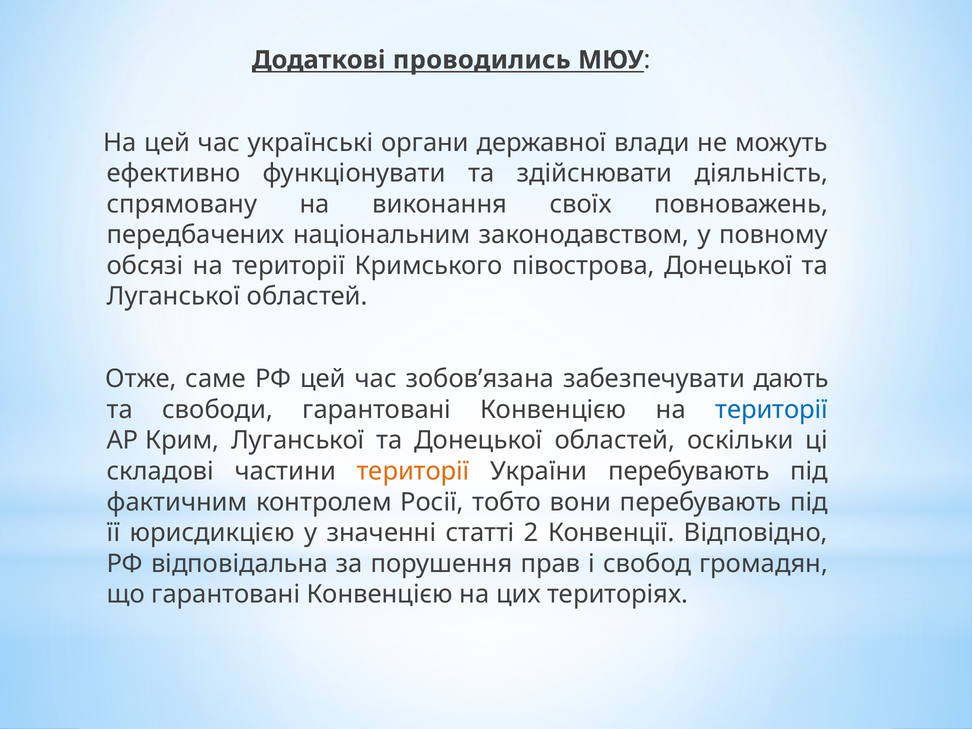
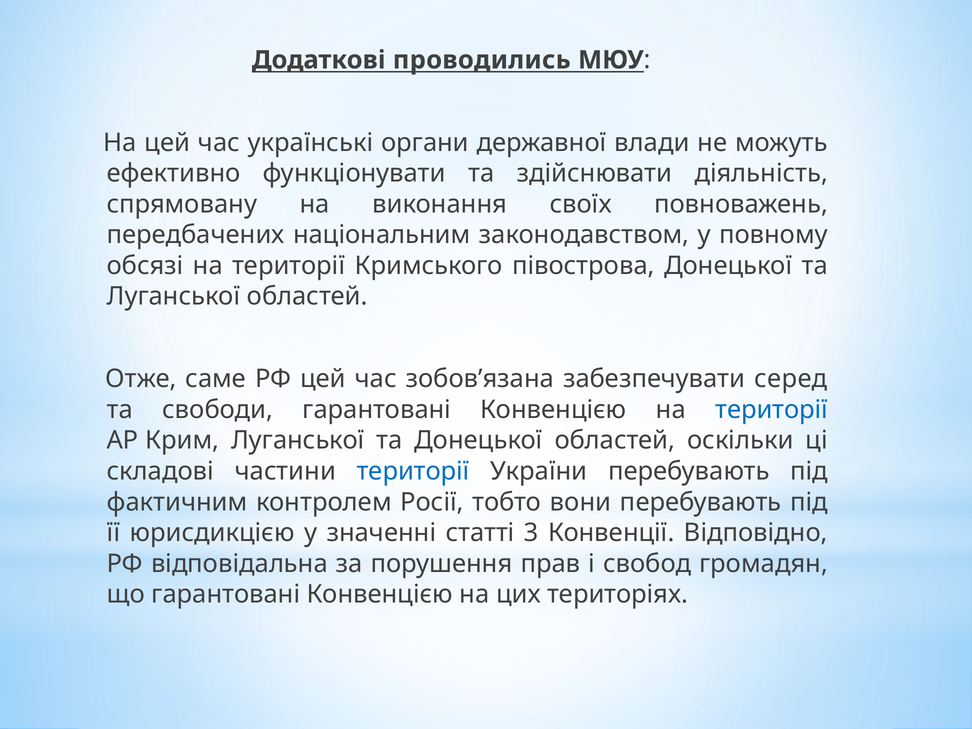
дають: дають -> серед (791, 379)
території colour: orange -> blue (413, 471)
2: 2 -> 3 (531, 533)
